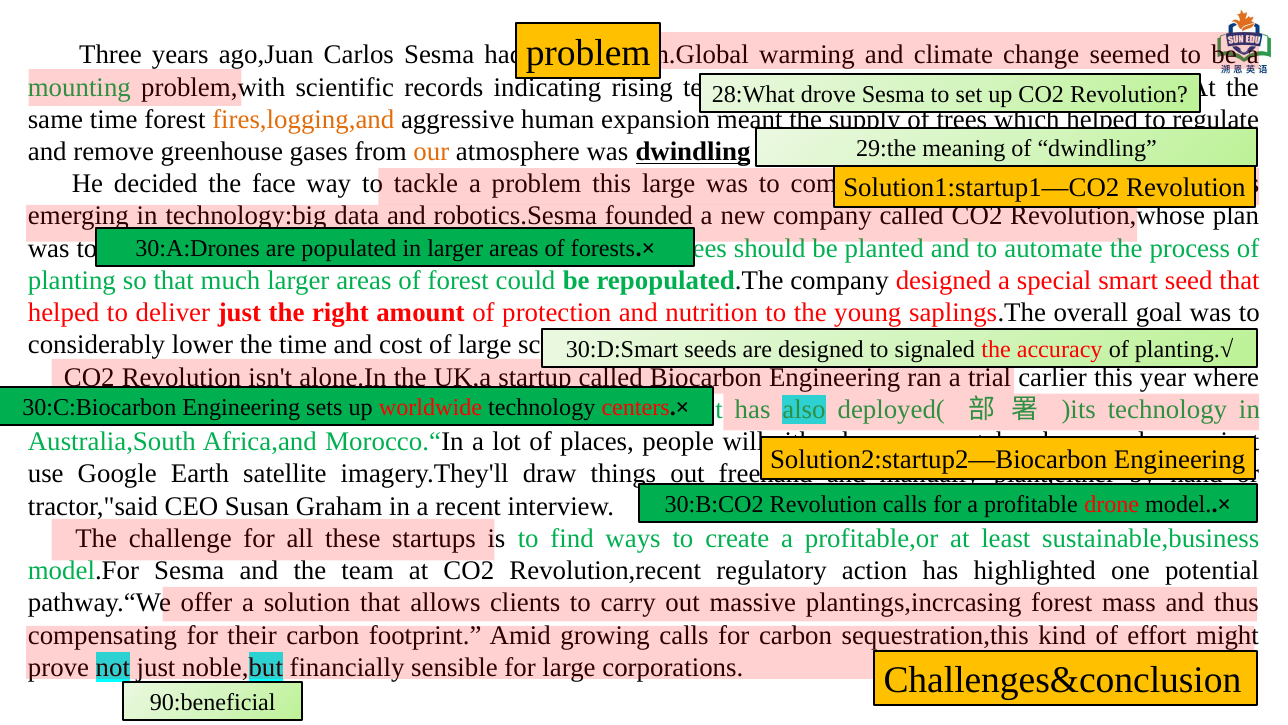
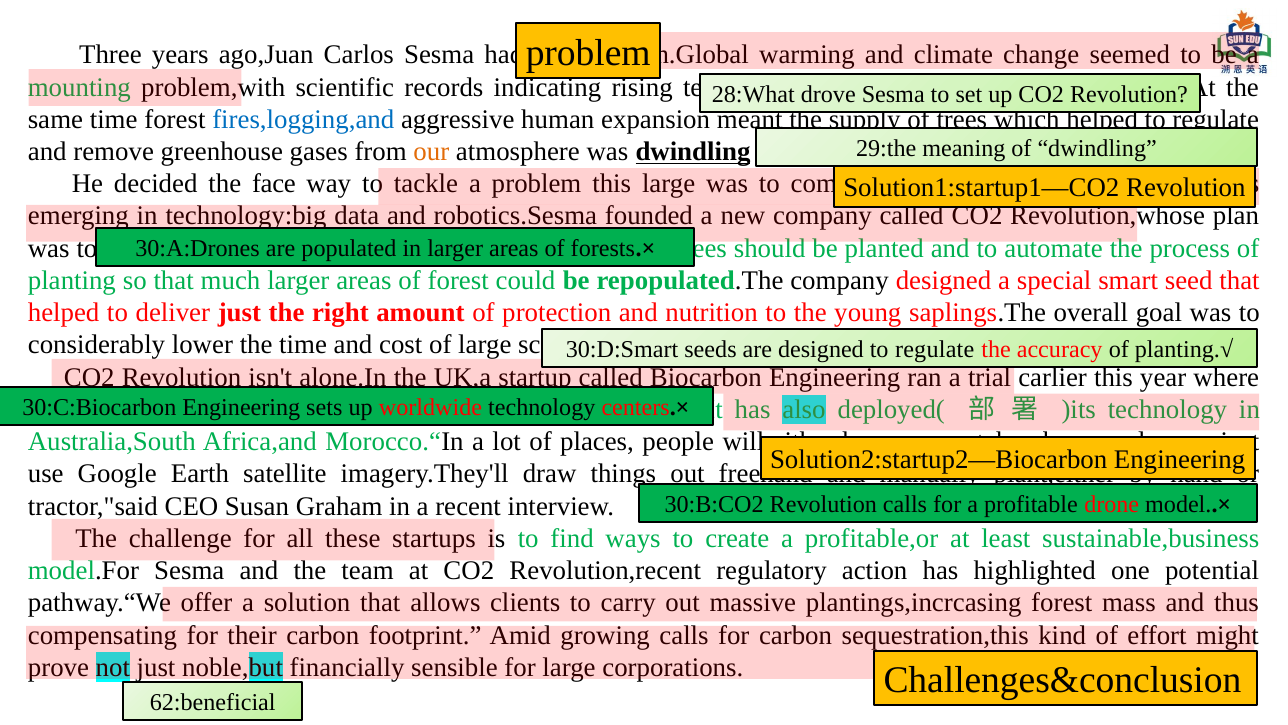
fires,logging,and colour: orange -> blue (303, 119)
designed to signaled: signaled -> regulate (935, 349)
90:beneficial: 90:beneficial -> 62:beneficial (213, 702)
